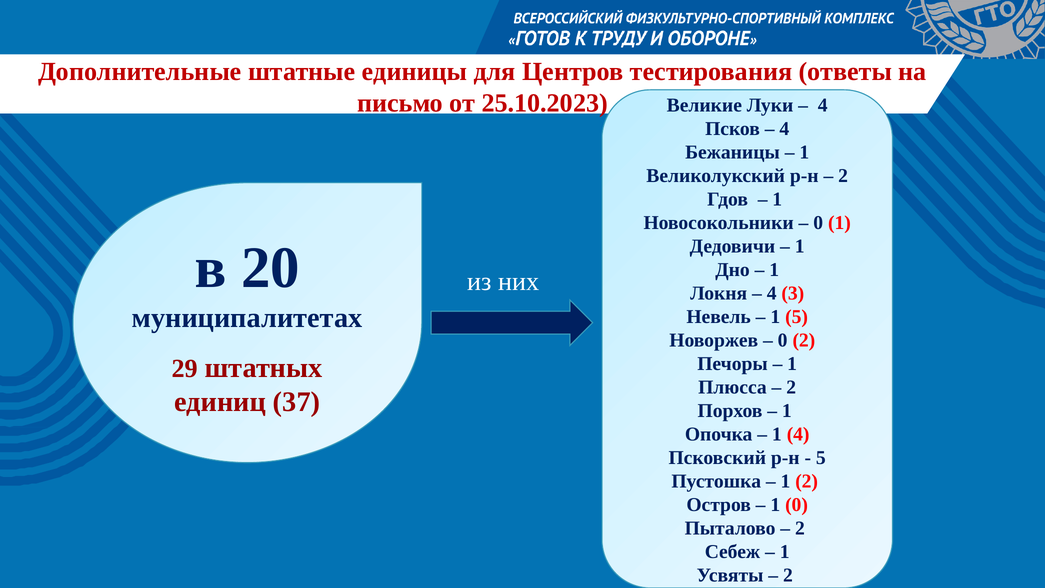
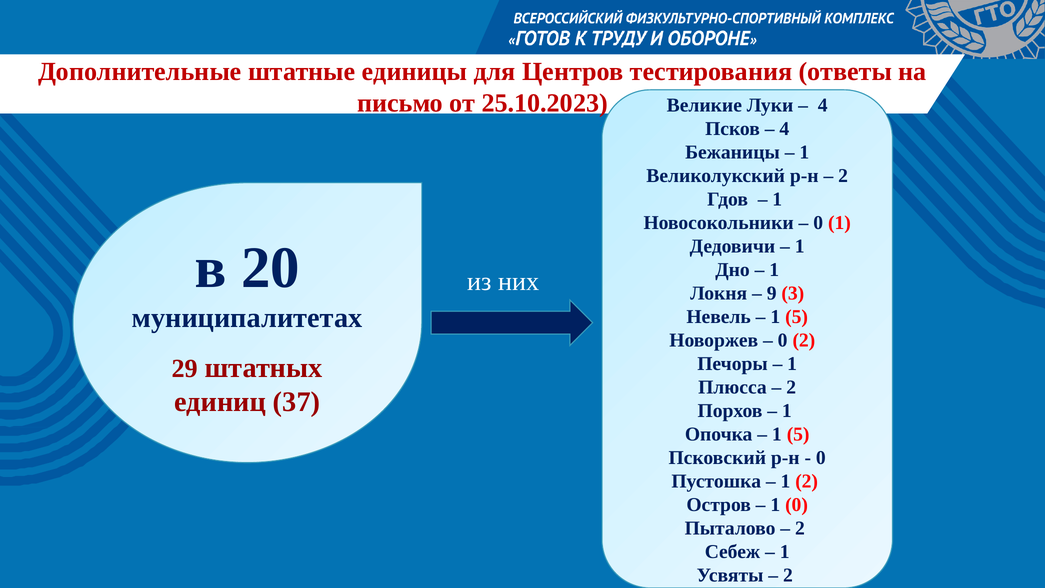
4: 4 -> 9 (772, 293)
4: 4 -> 5 (798, 434)
5: 5 -> 0 (821, 458)
